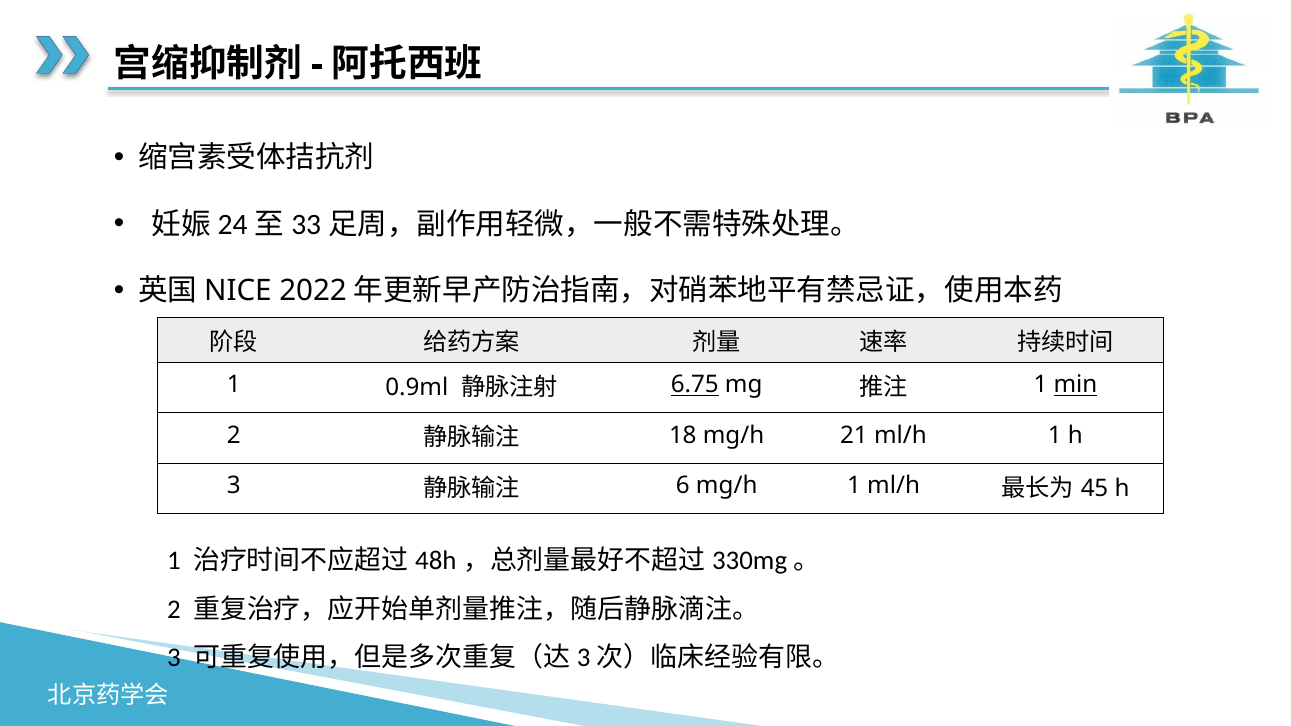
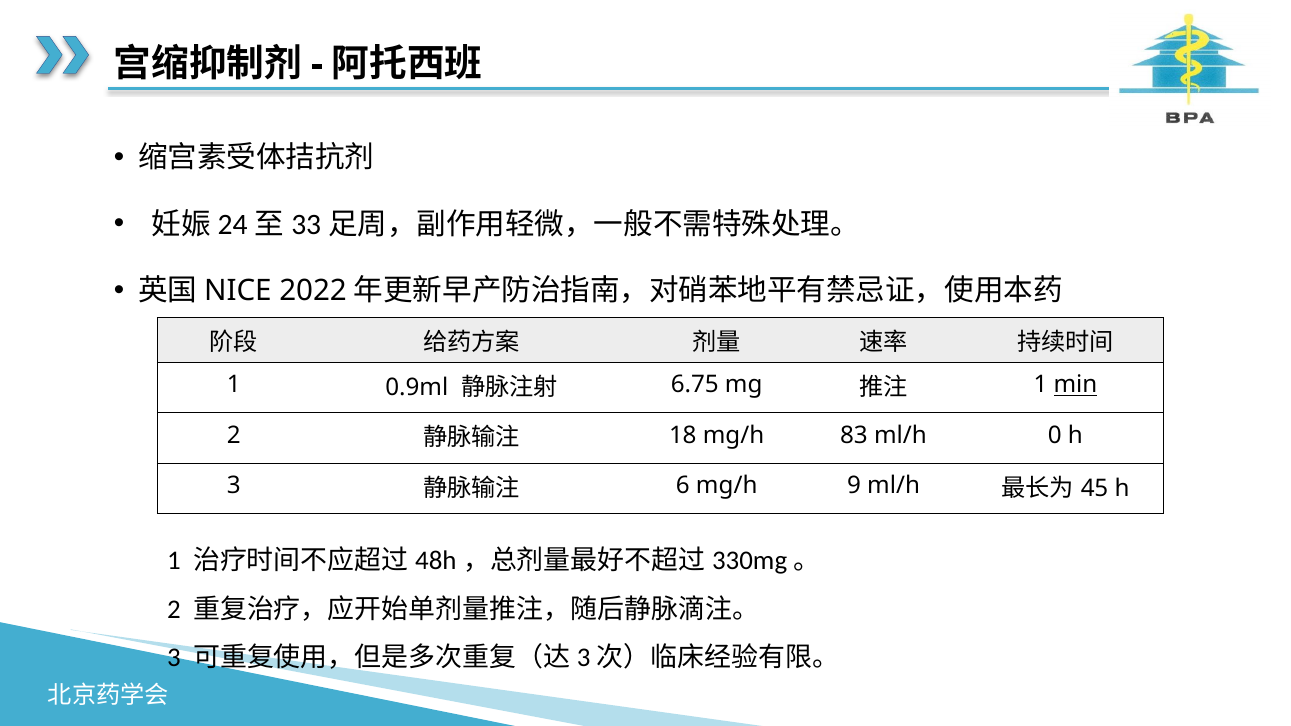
6.75 underline: present -> none (695, 385)
21: 21 -> 83 (854, 435)
ml/h 1: 1 -> 0 (1055, 435)
mg/h 1: 1 -> 9 (854, 486)
